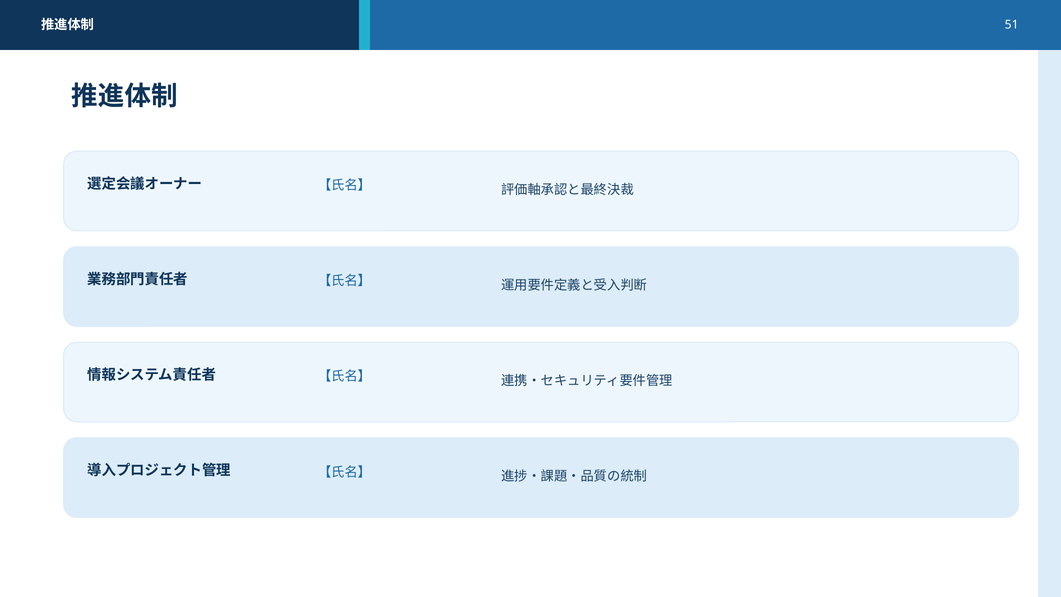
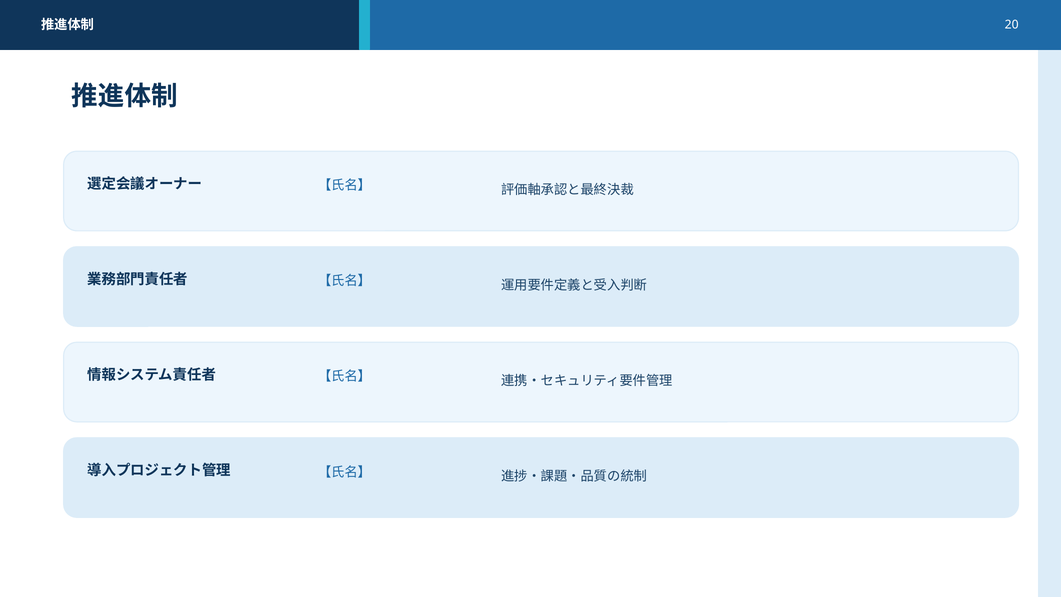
51: 51 -> 20 (1012, 25)
